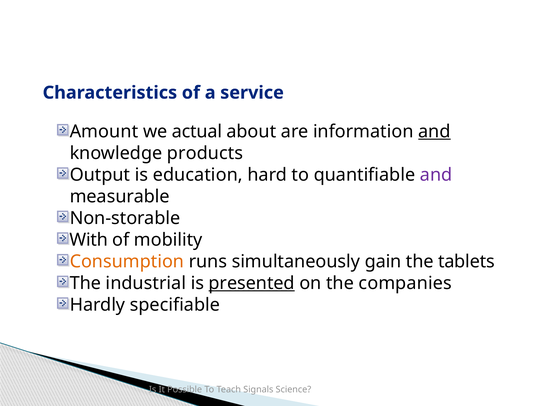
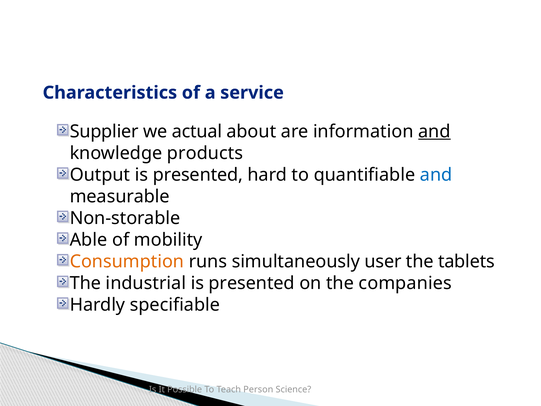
Amount: Amount -> Supplier (104, 131)
Output is education: education -> presented (198, 175)
and colour: purple -> blue (436, 175)
With: With -> Able (89, 240)
gain: gain -> user (383, 261)
presented underline: present -> none (252, 283)
Signals: Signals -> Person (258, 389)
